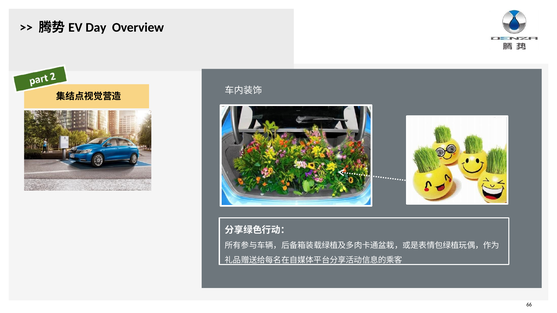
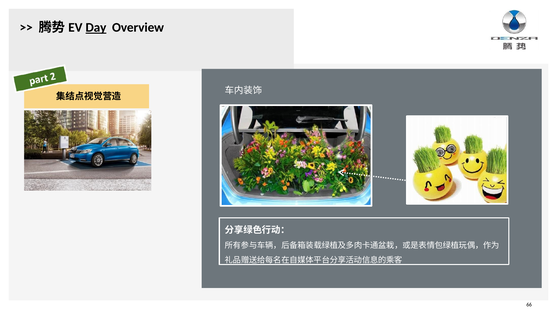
Day underline: none -> present (96, 28)
